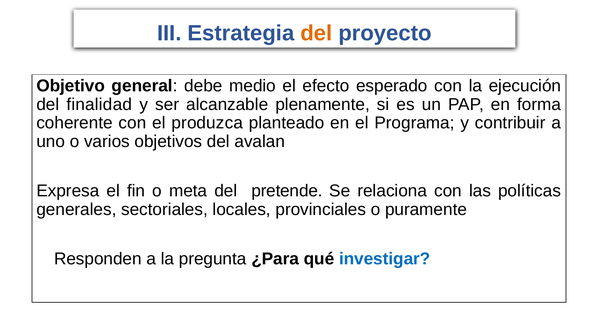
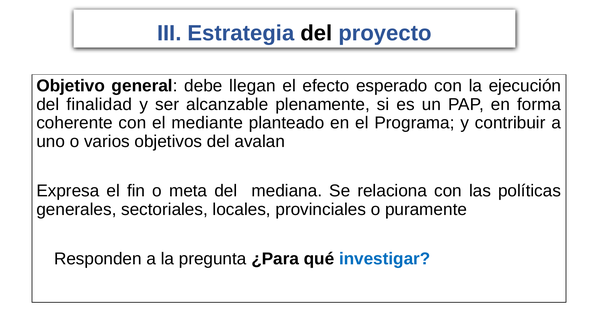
del colour: orange -> black (316, 33)
medio: medio -> llegan (252, 86)
produzca: produzca -> mediante (207, 123)
pretende: pretende -> mediana (287, 191)
